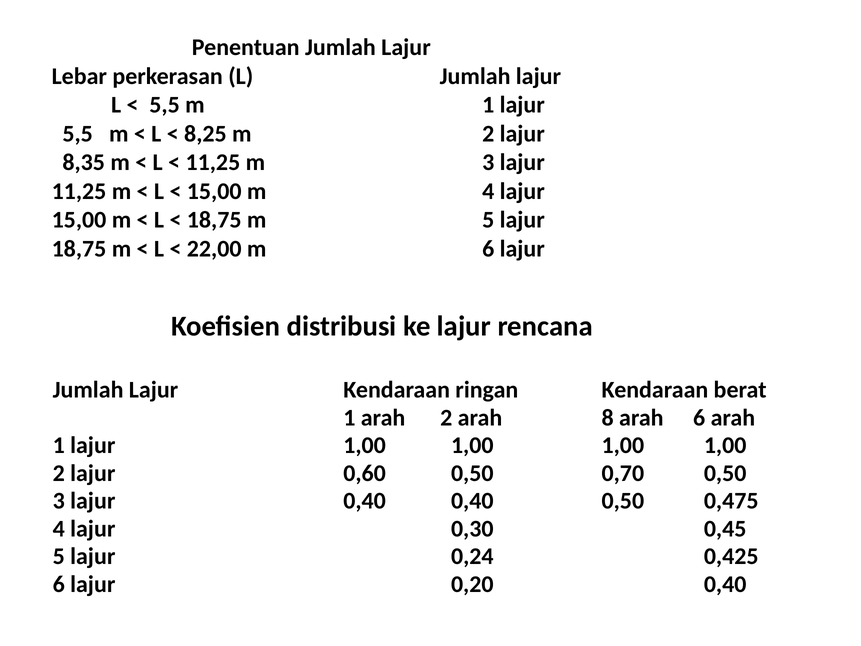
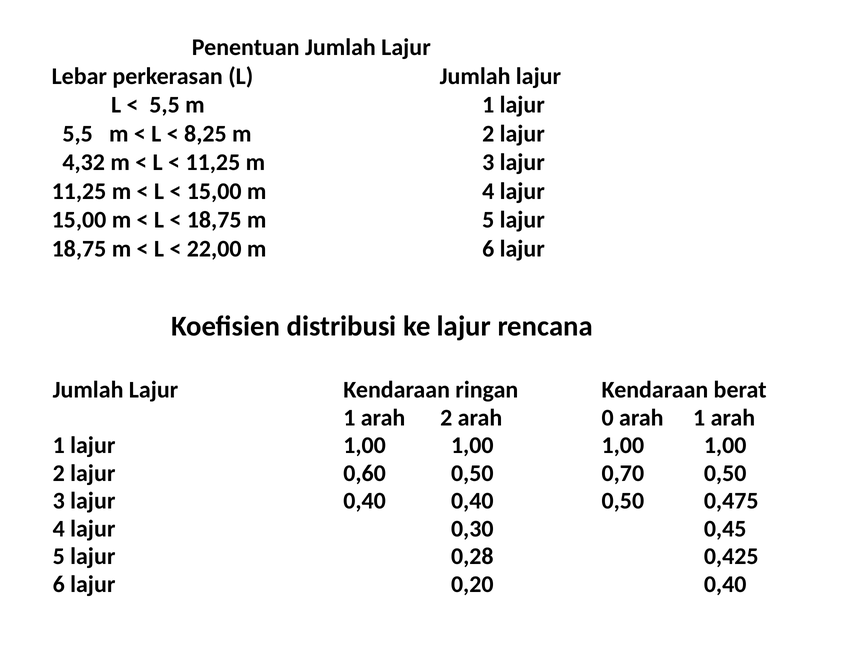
8,35: 8,35 -> 4,32 (84, 163)
8: 8 -> 0 (608, 417)
6: 6 -> 1 (699, 417)
0,24: 0,24 -> 0,28 (472, 556)
